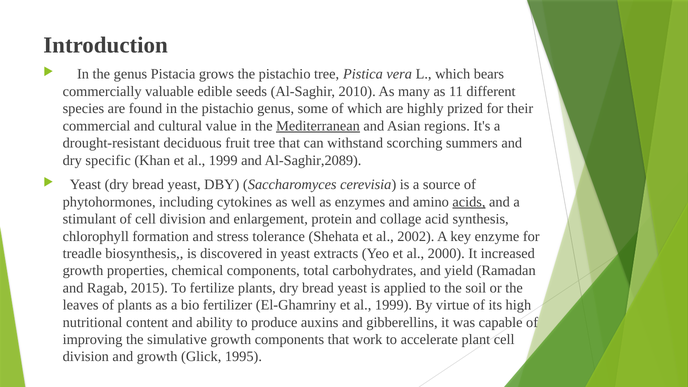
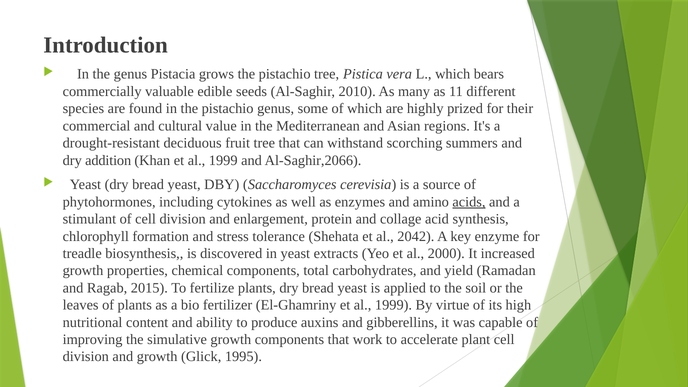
Mediterranean underline: present -> none (318, 126)
specific: specific -> addition (108, 160)
Al-Saghir,2089: Al-Saghir,2089 -> Al-Saghir,2066 (313, 160)
2002: 2002 -> 2042 (416, 236)
